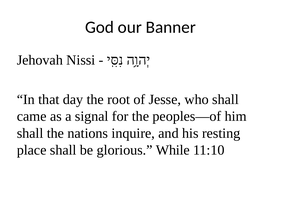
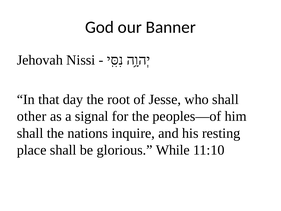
came: came -> other (32, 116)
